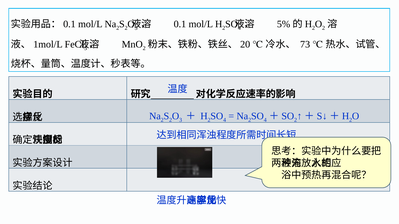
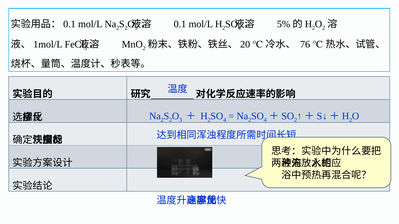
73: 73 -> 76 (305, 44)
